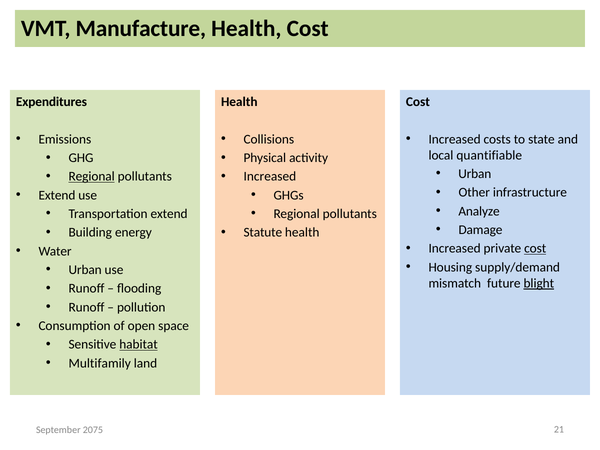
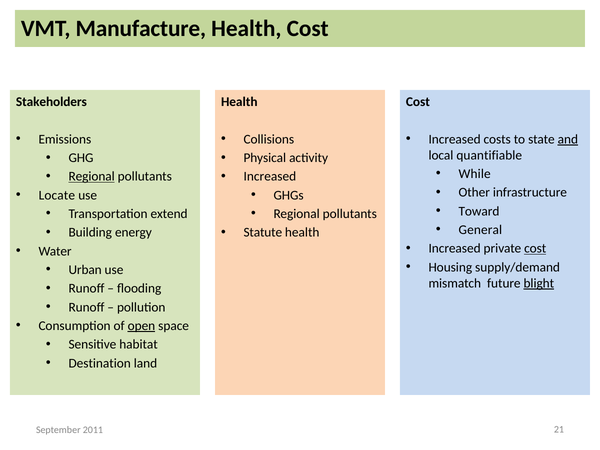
Expenditures: Expenditures -> Stakeholders (51, 102)
and underline: none -> present (568, 139)
Urban: Urban -> While (475, 174)
Extend: Extend -> Locate (57, 195)
Analyze: Analyze -> Toward (479, 211)
Damage: Damage -> General (480, 230)
open underline: none -> present (141, 326)
habitat underline: present -> none (138, 345)
Multifamily: Multifamily -> Destination (100, 363)
2075: 2075 -> 2011 (93, 430)
